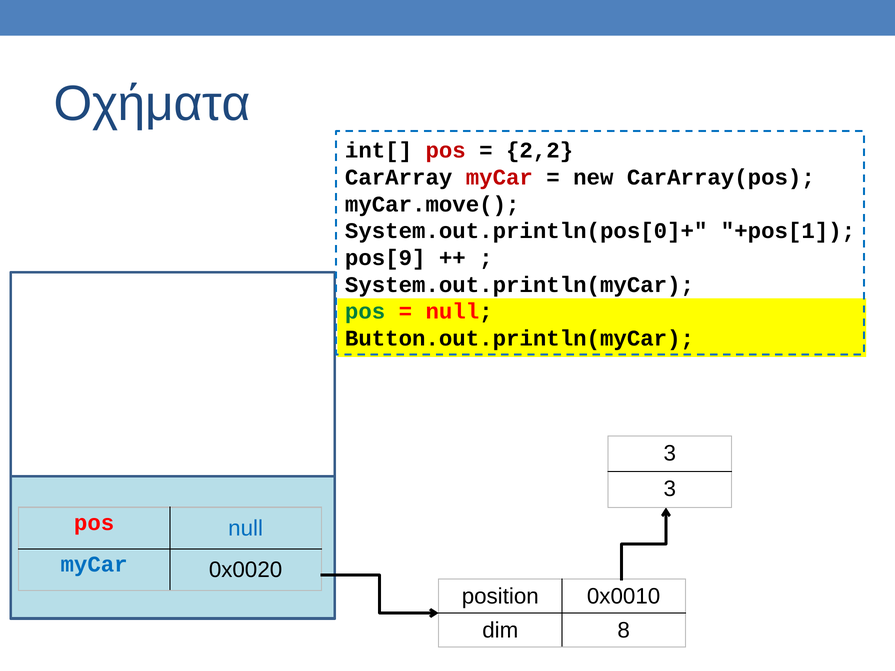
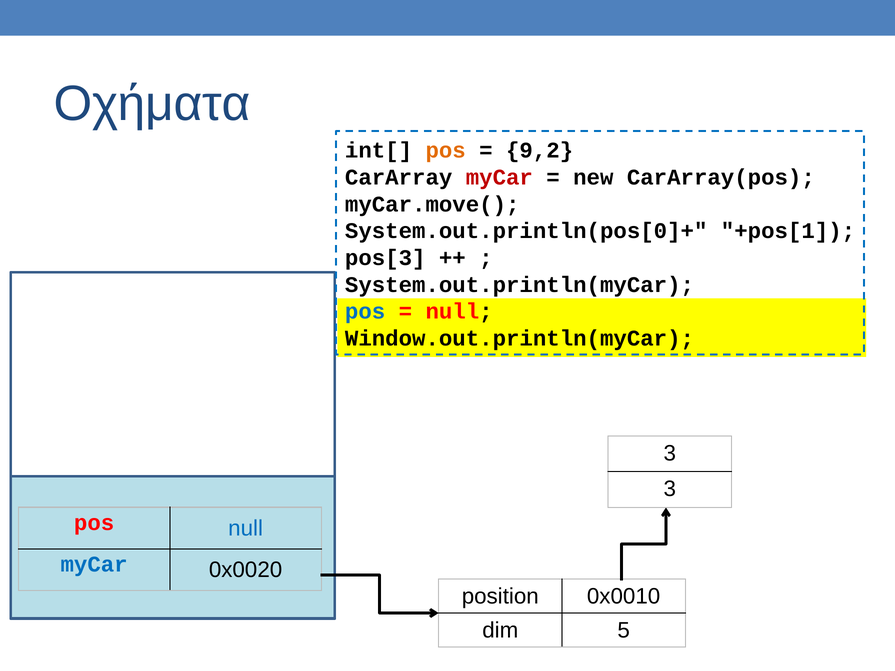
pos colour: red -> orange (446, 151)
2,2: 2,2 -> 9,2 (540, 151)
pos[9: pos[9 -> pos[3 (385, 258)
pos colour: green -> blue (365, 312)
Button.out.println(myCar: Button.out.println(myCar -> Window.out.println(myCar (519, 339)
8: 8 -> 5 (624, 631)
